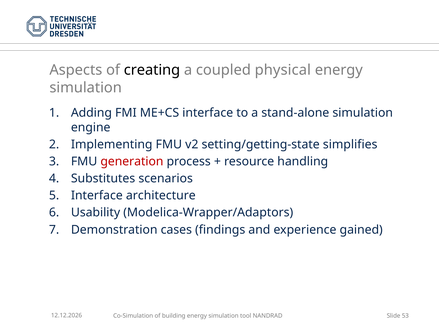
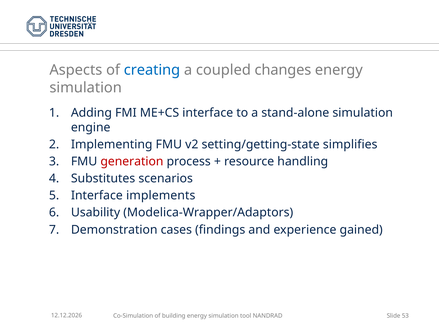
creating colour: black -> blue (152, 70)
physical: physical -> changes (283, 70)
architecture: architecture -> implements (161, 196)
